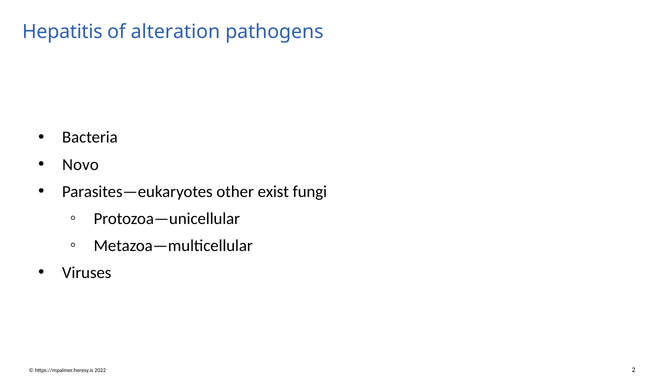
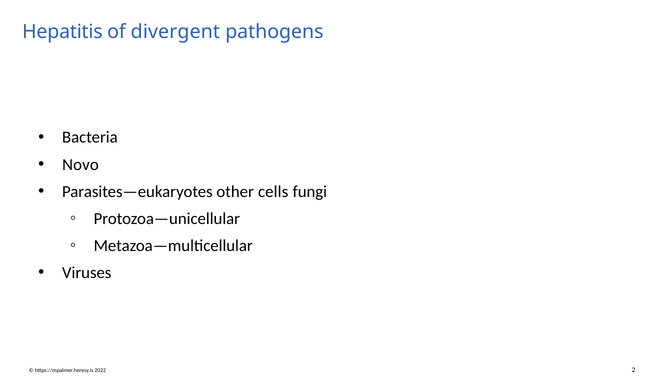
alteration: alteration -> divergent (175, 32)
exist: exist -> cells (273, 192)
